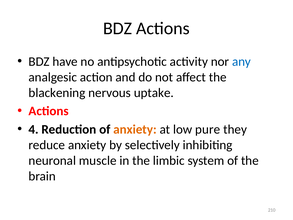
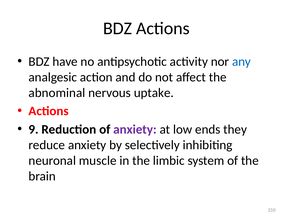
blackening: blackening -> abnominal (57, 93)
4: 4 -> 9 (34, 129)
anxiety colour: orange -> purple (135, 129)
pure: pure -> ends (208, 129)
